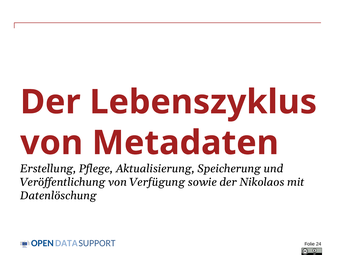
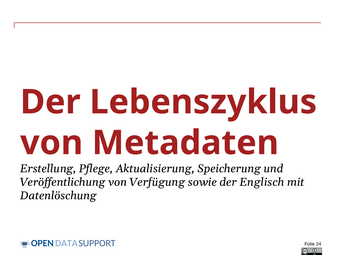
Nikolaos: Nikolaos -> Englisch (262, 183)
